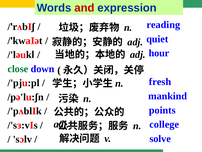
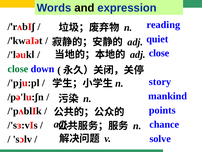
and colour: red -> black (84, 8)
hour: hour -> close (159, 53)
fresh: fresh -> story (160, 82)
college: college -> chance (164, 124)
